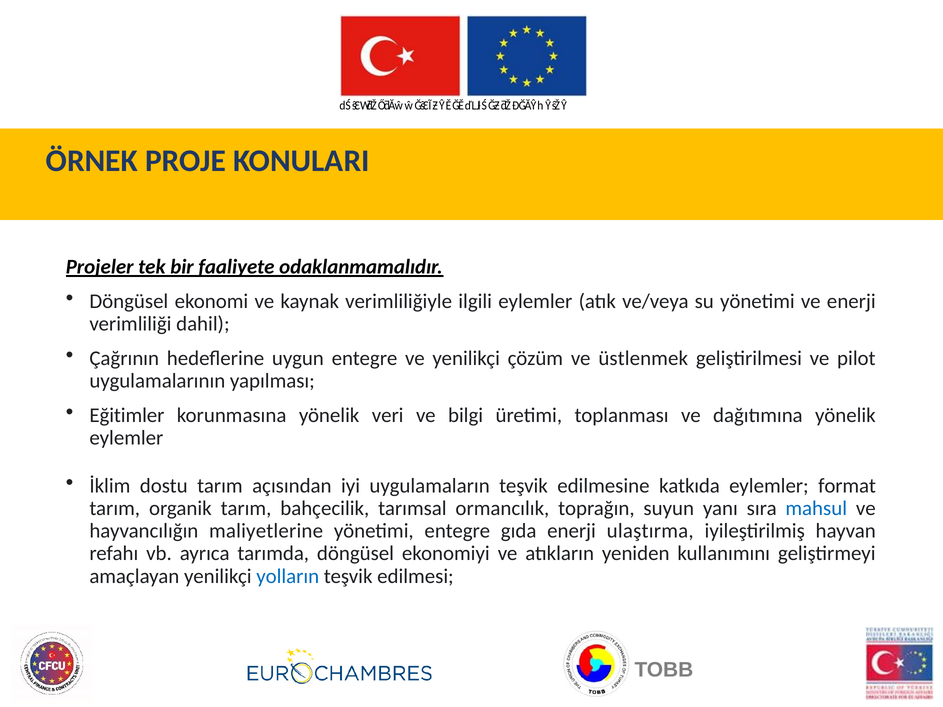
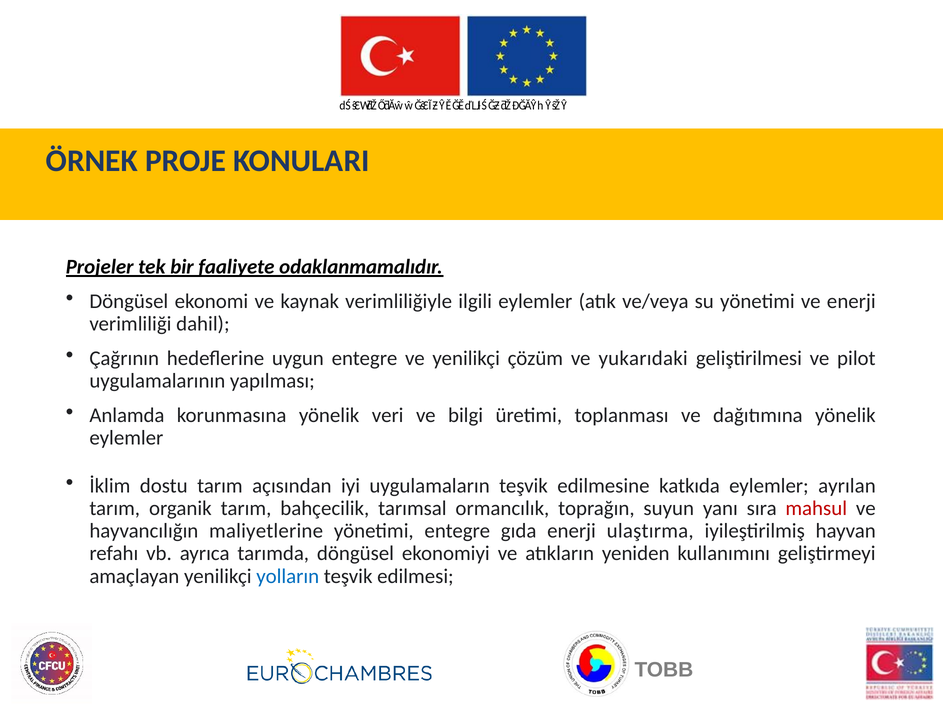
üstlenmek: üstlenmek -> yukarıdaki (643, 359)
Eğitimler: Eğitimler -> Anlamda (127, 416)
format: format -> ayrılan (847, 486)
mahsul colour: blue -> red (816, 508)
